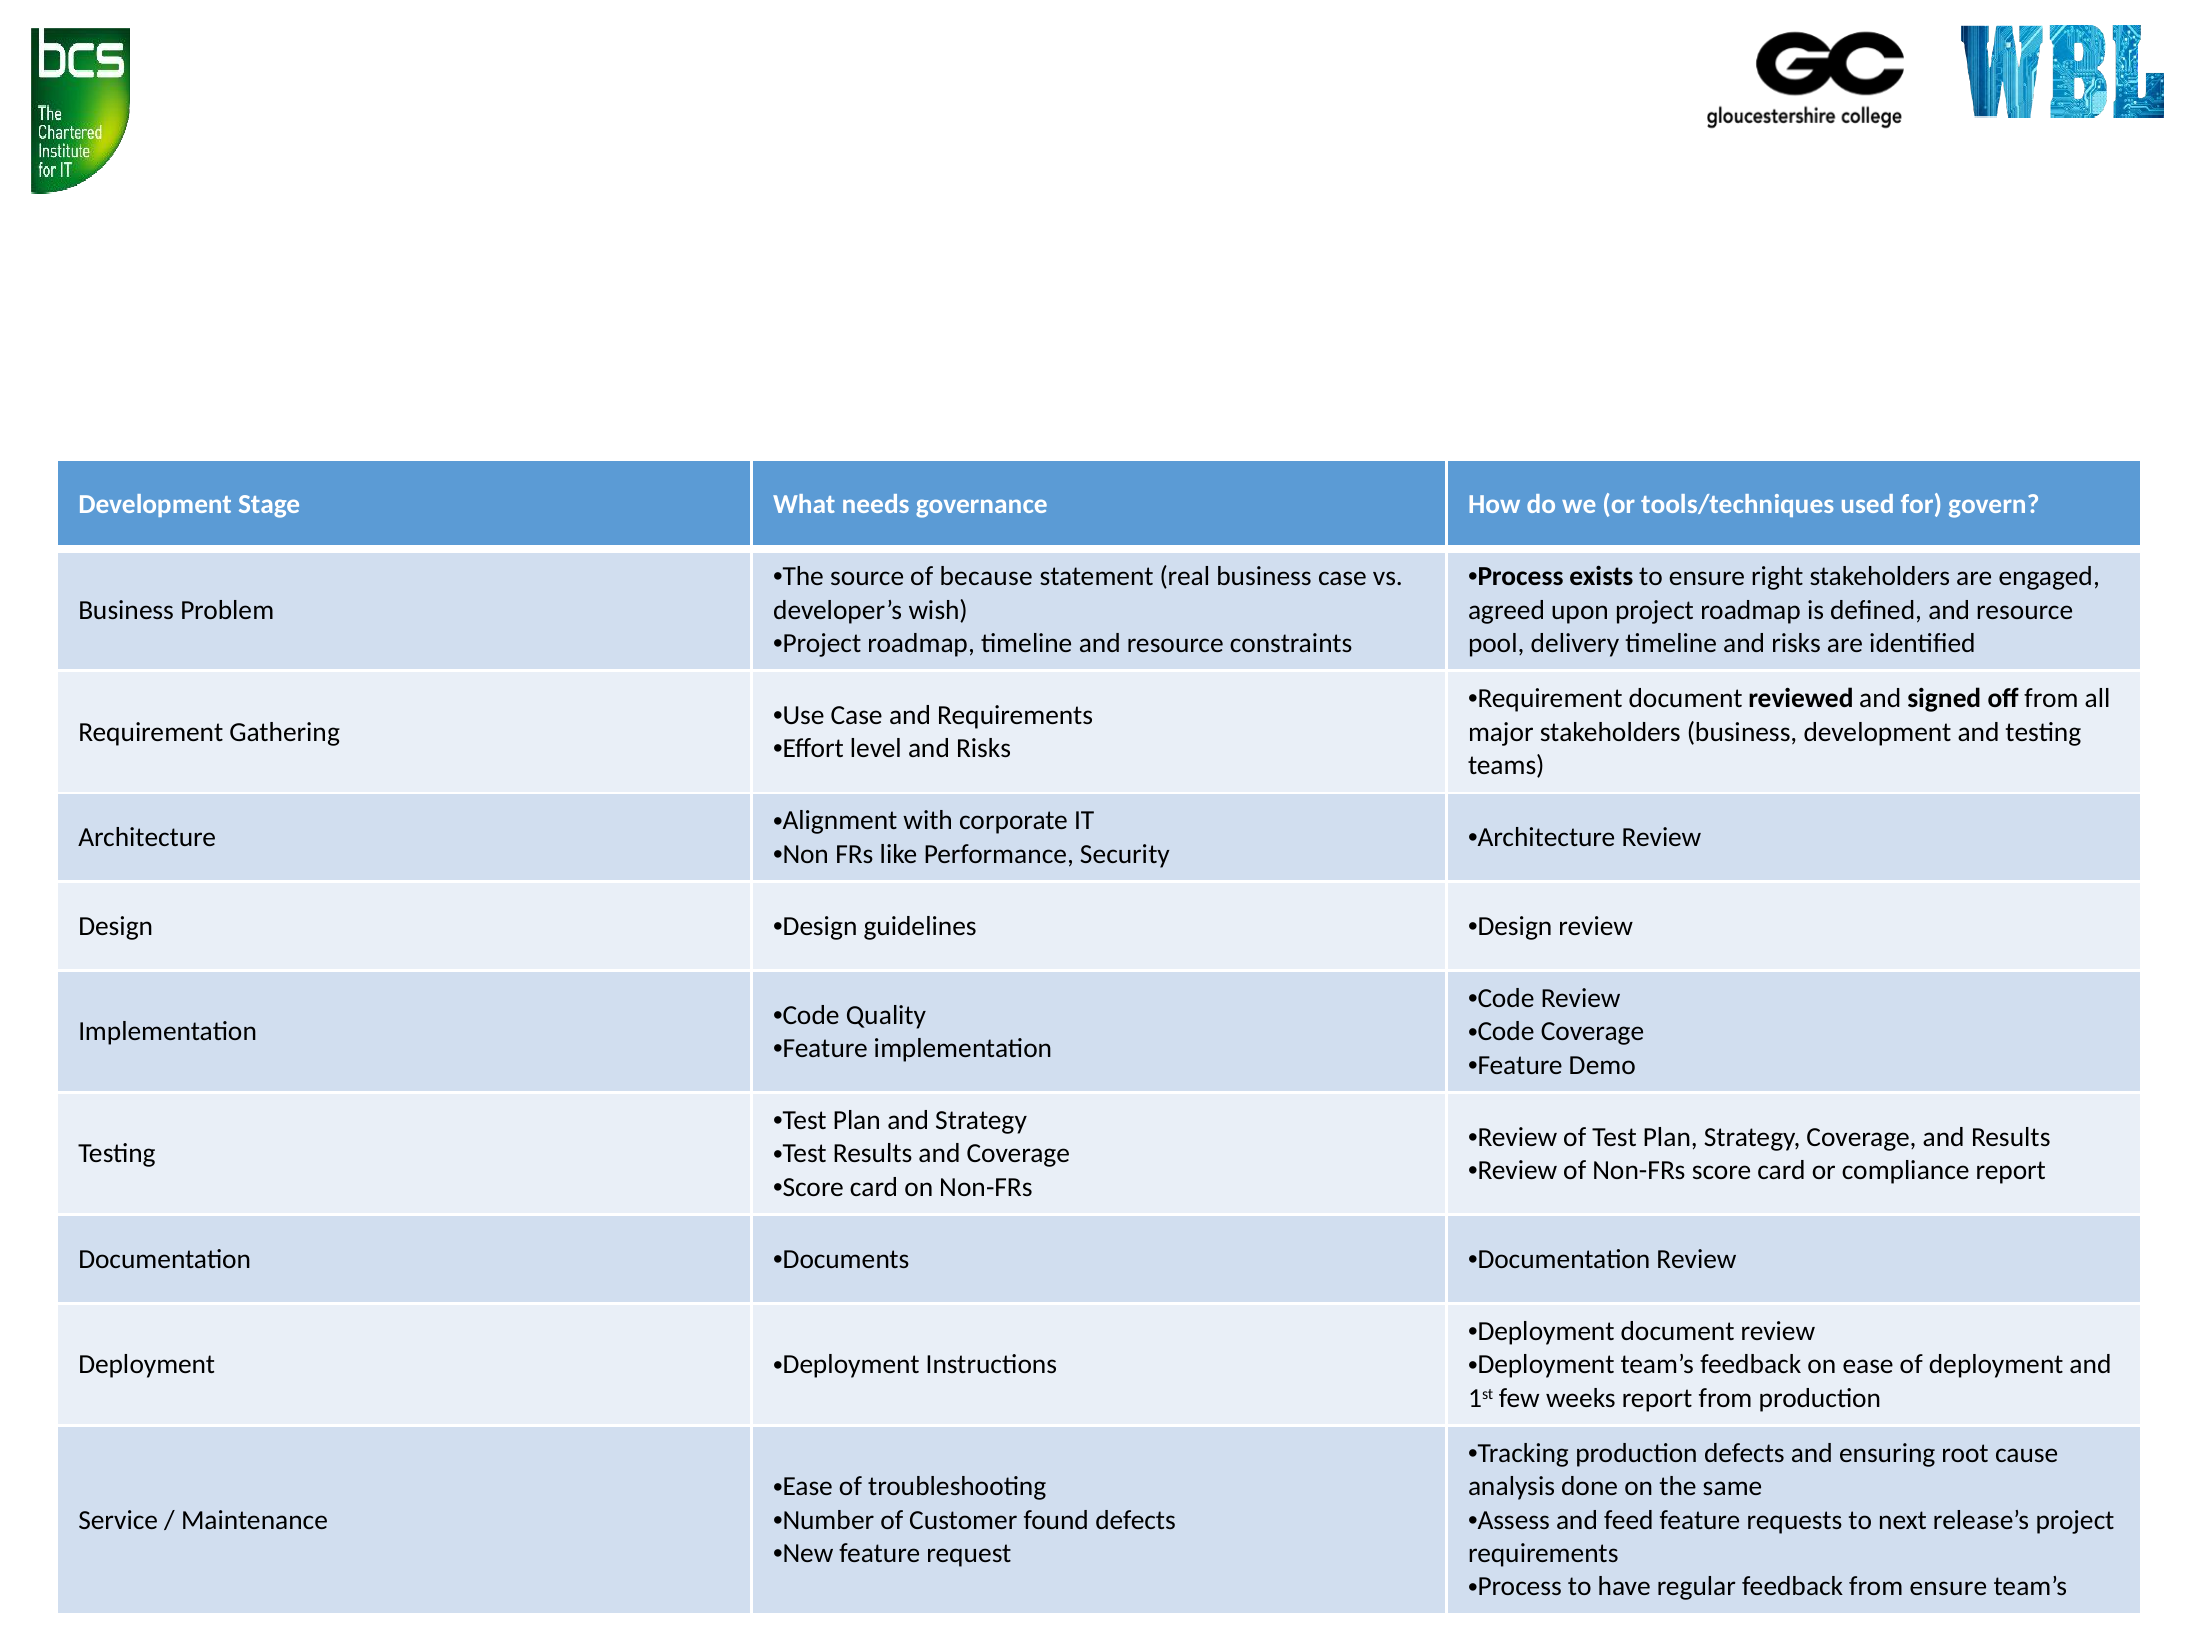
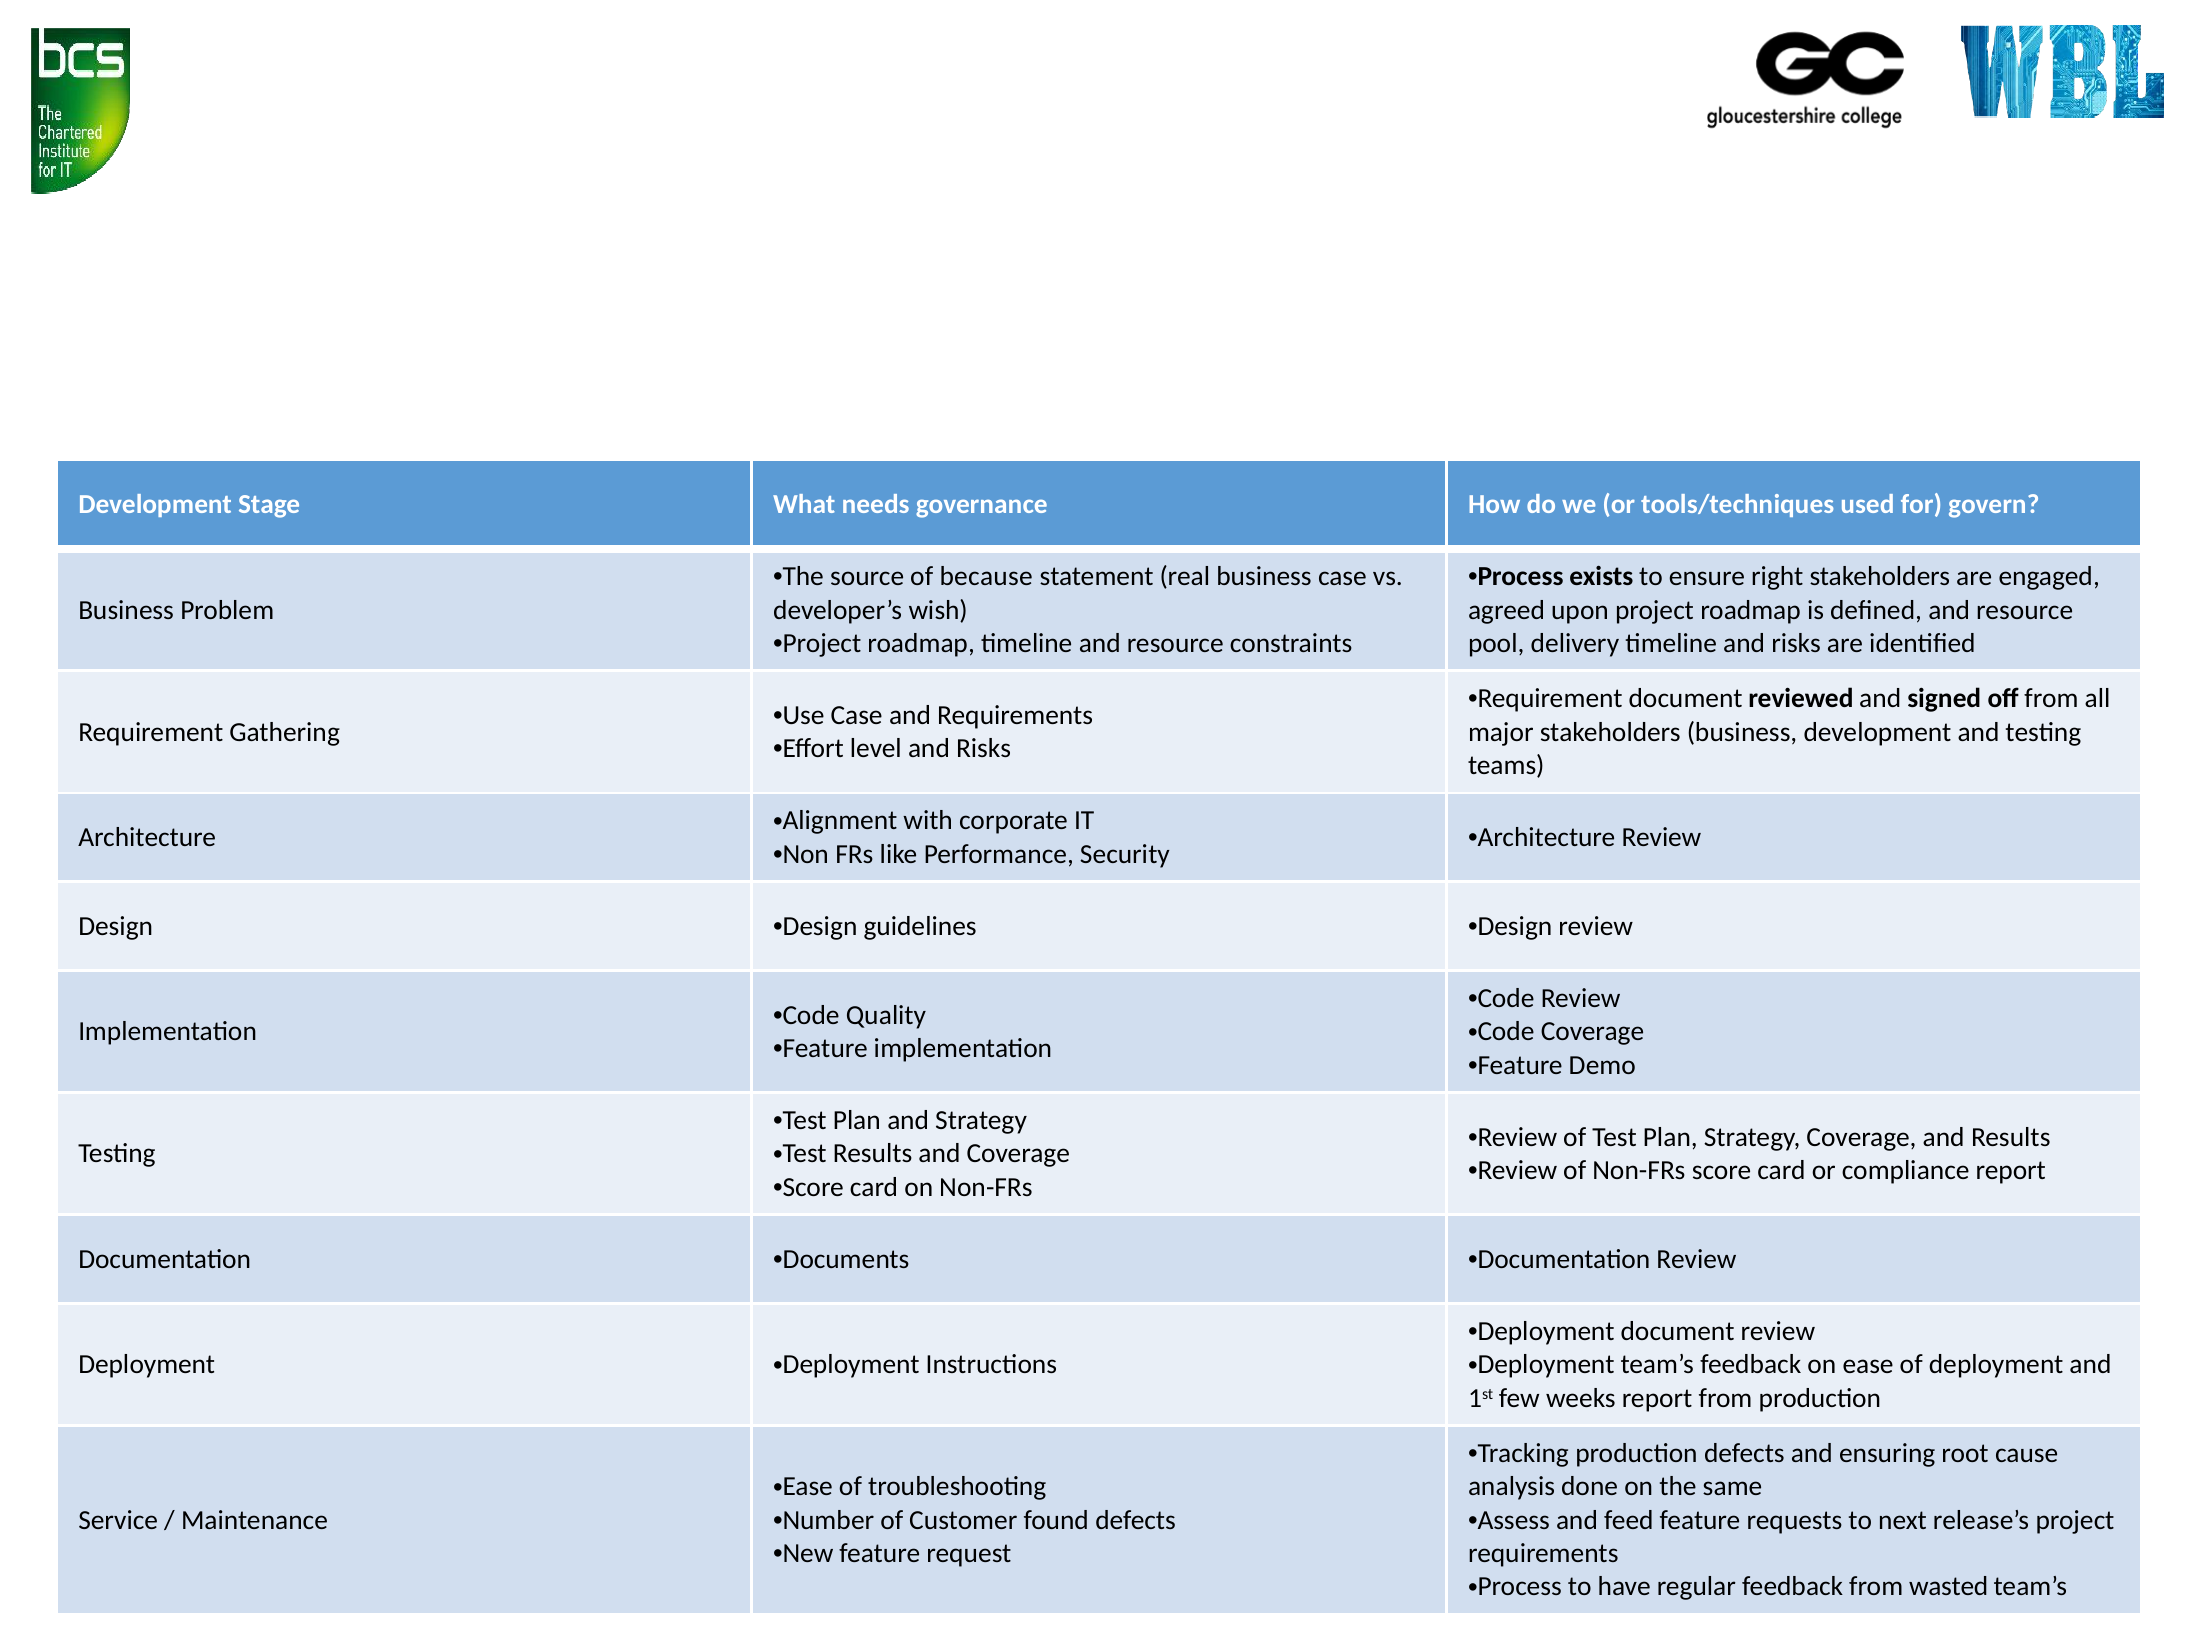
from ensure: ensure -> wasted (1949, 1587)
